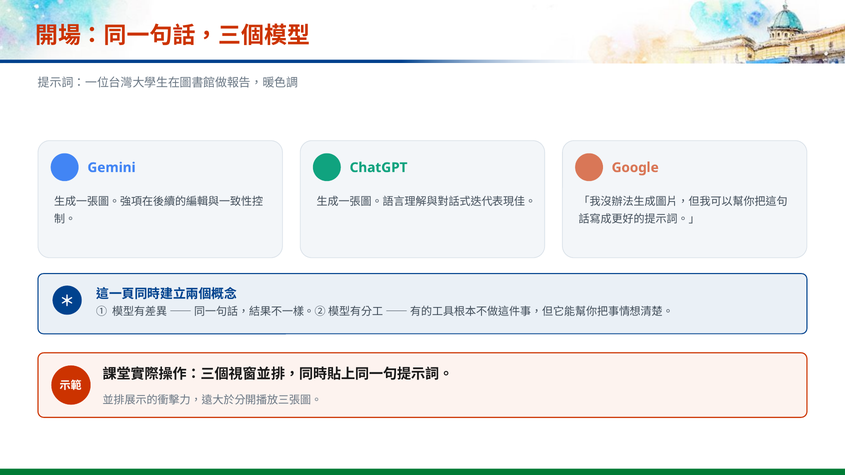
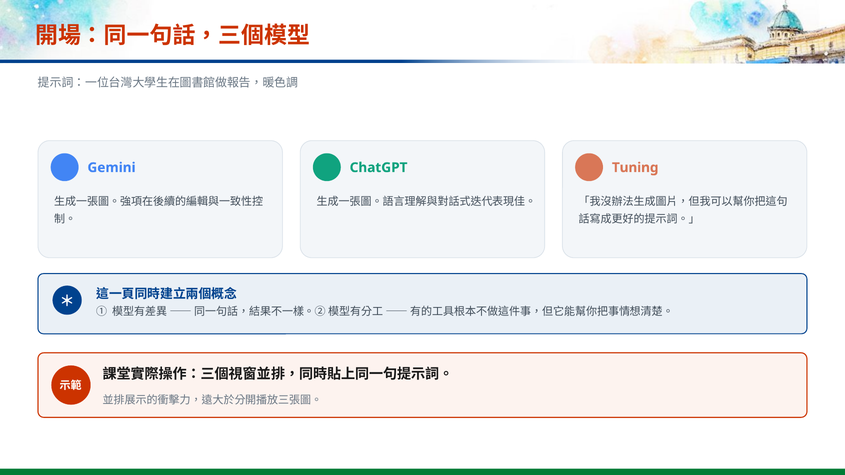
Google: Google -> Tuning (635, 168)
